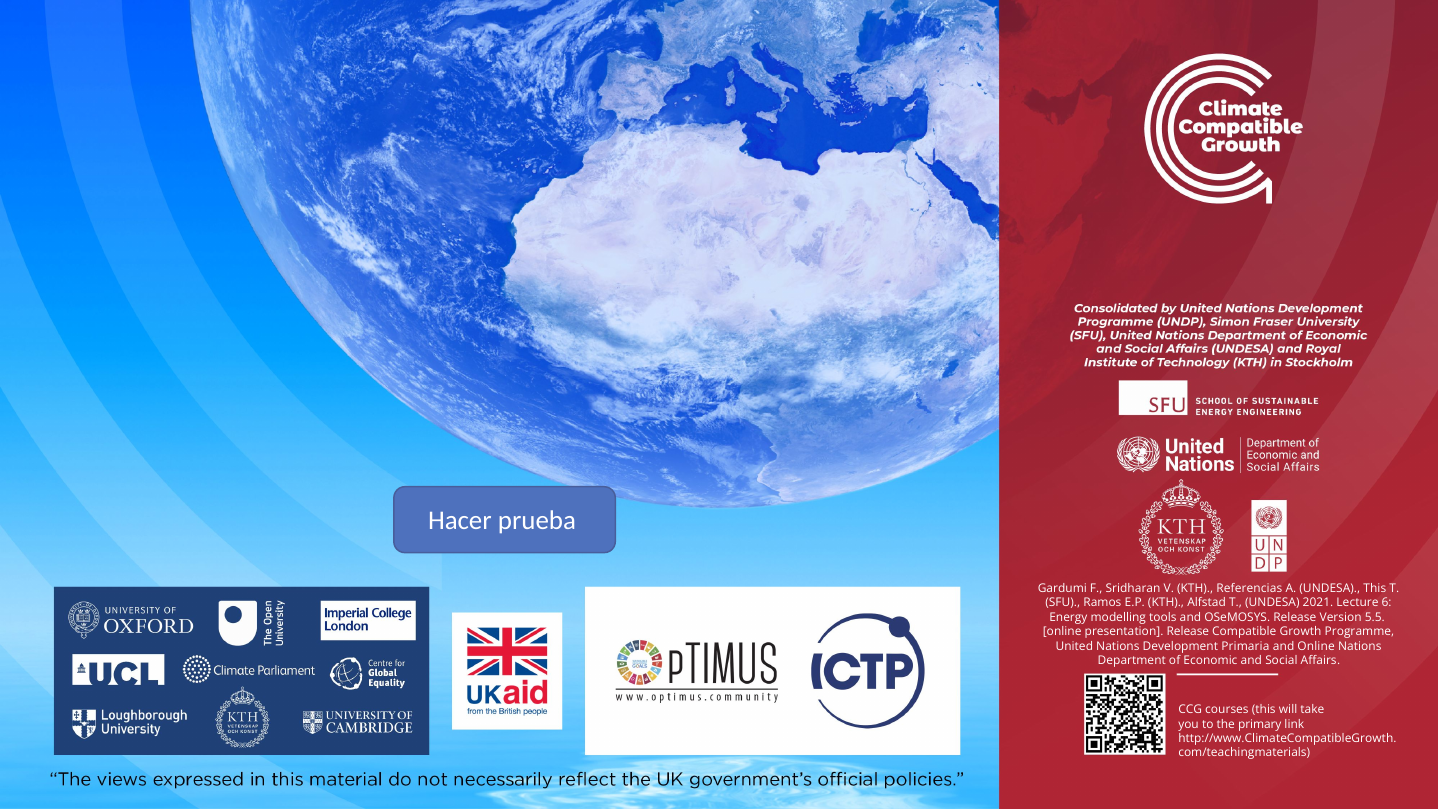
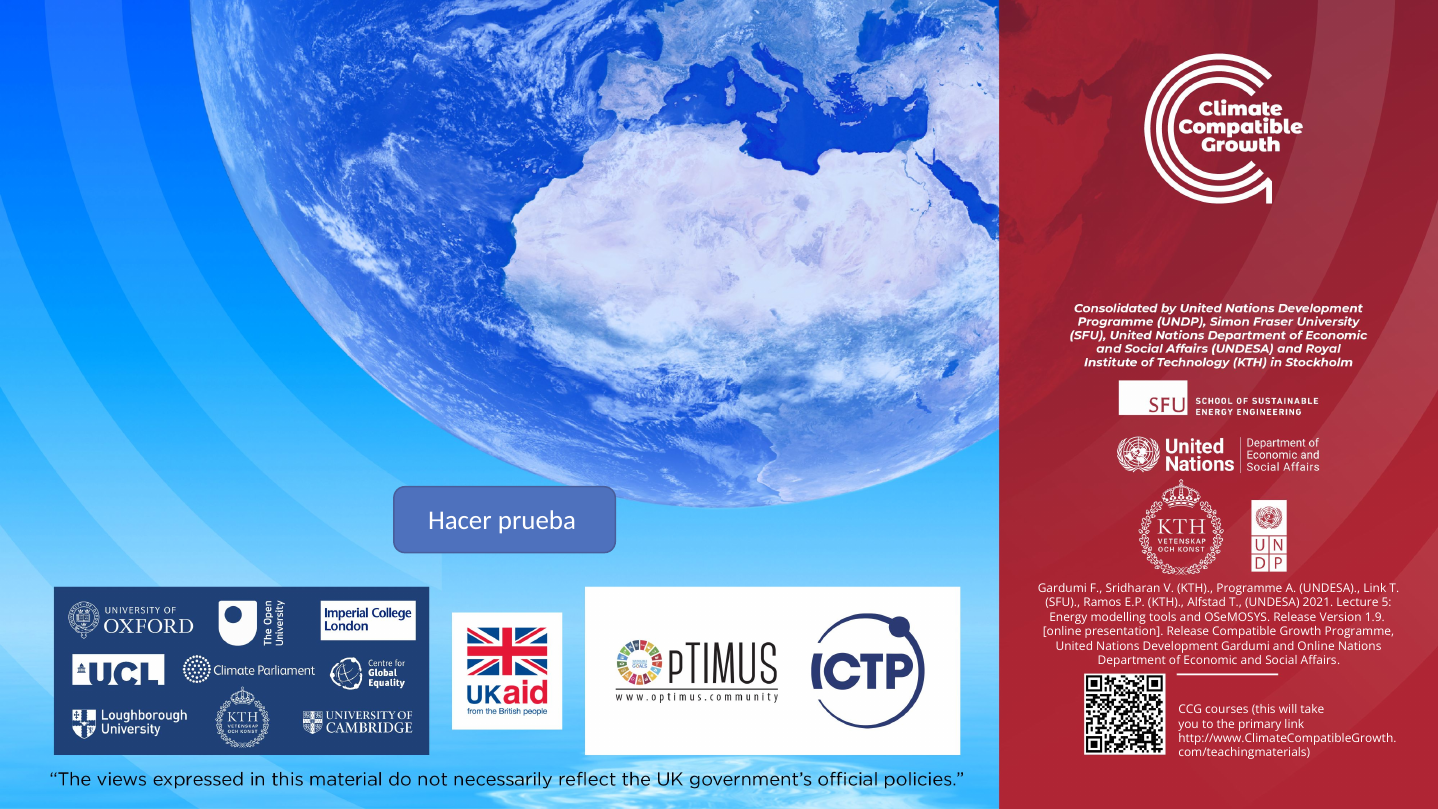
KTH Referencias: Referencias -> Programme (1249, 589)
UNDESA This: This -> Link (1375, 589)
6: 6 -> 5 (1387, 603)
5.5: 5.5 -> 1.9 (1375, 617)
Development Primaria: Primaria -> Gardumi (1245, 646)
